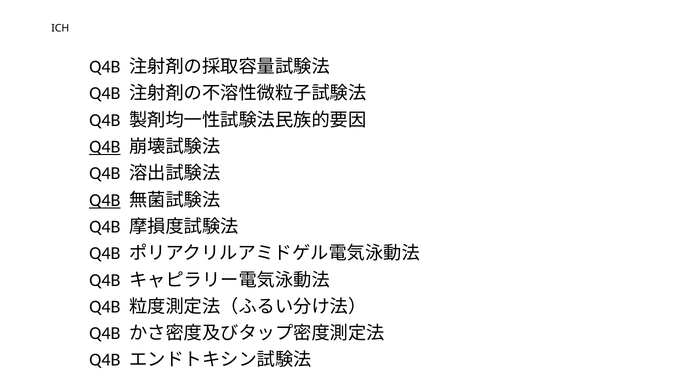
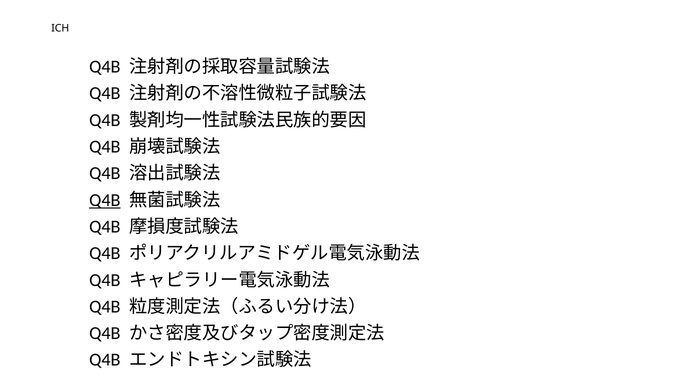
Q4B underline: present -> none (105, 147)
